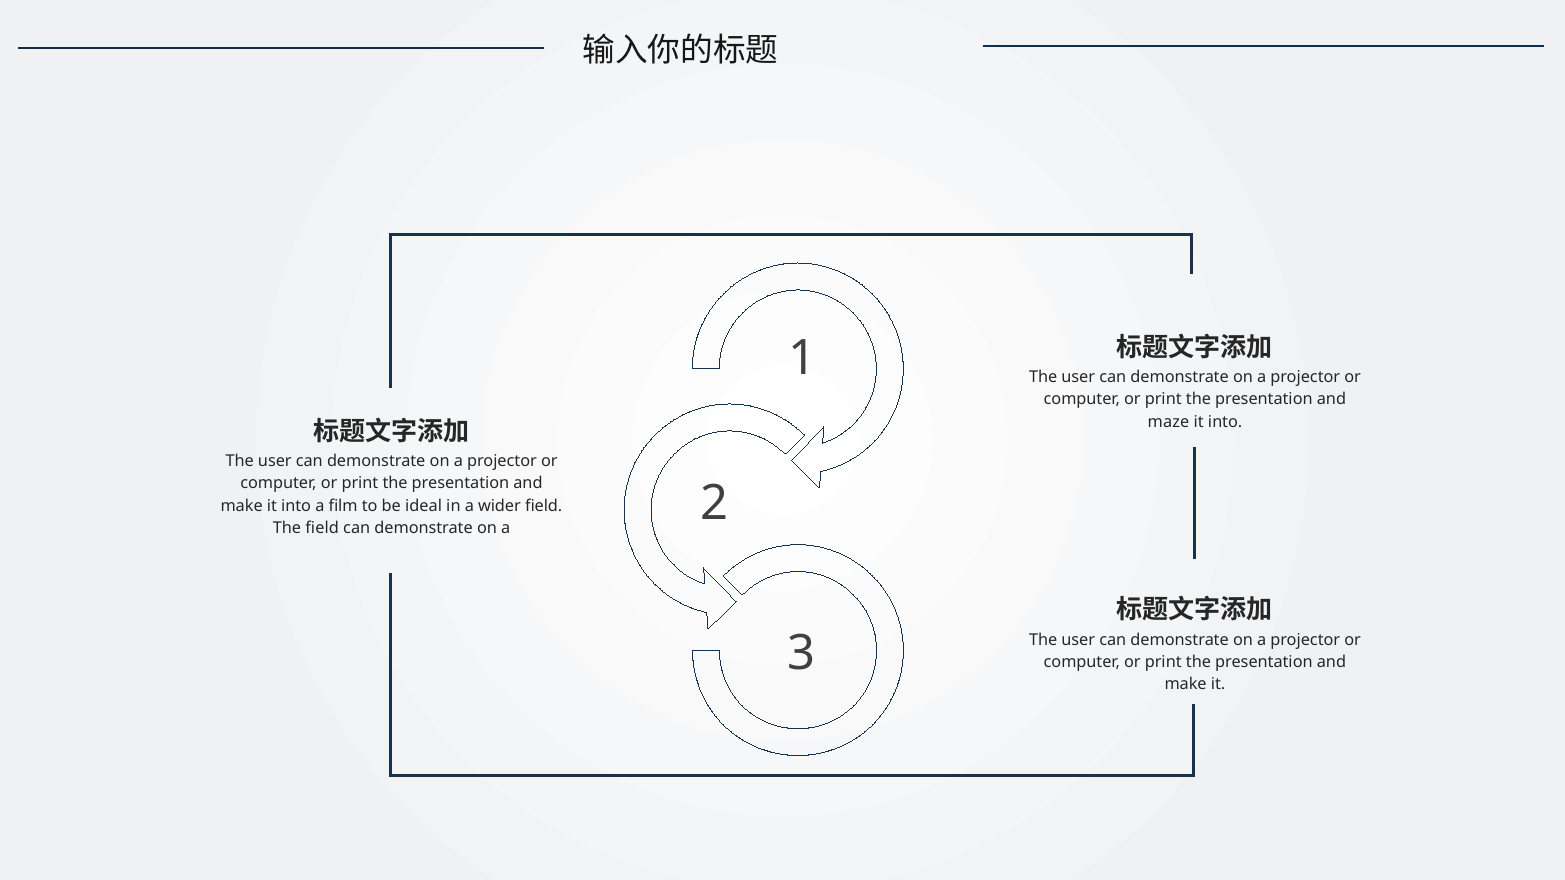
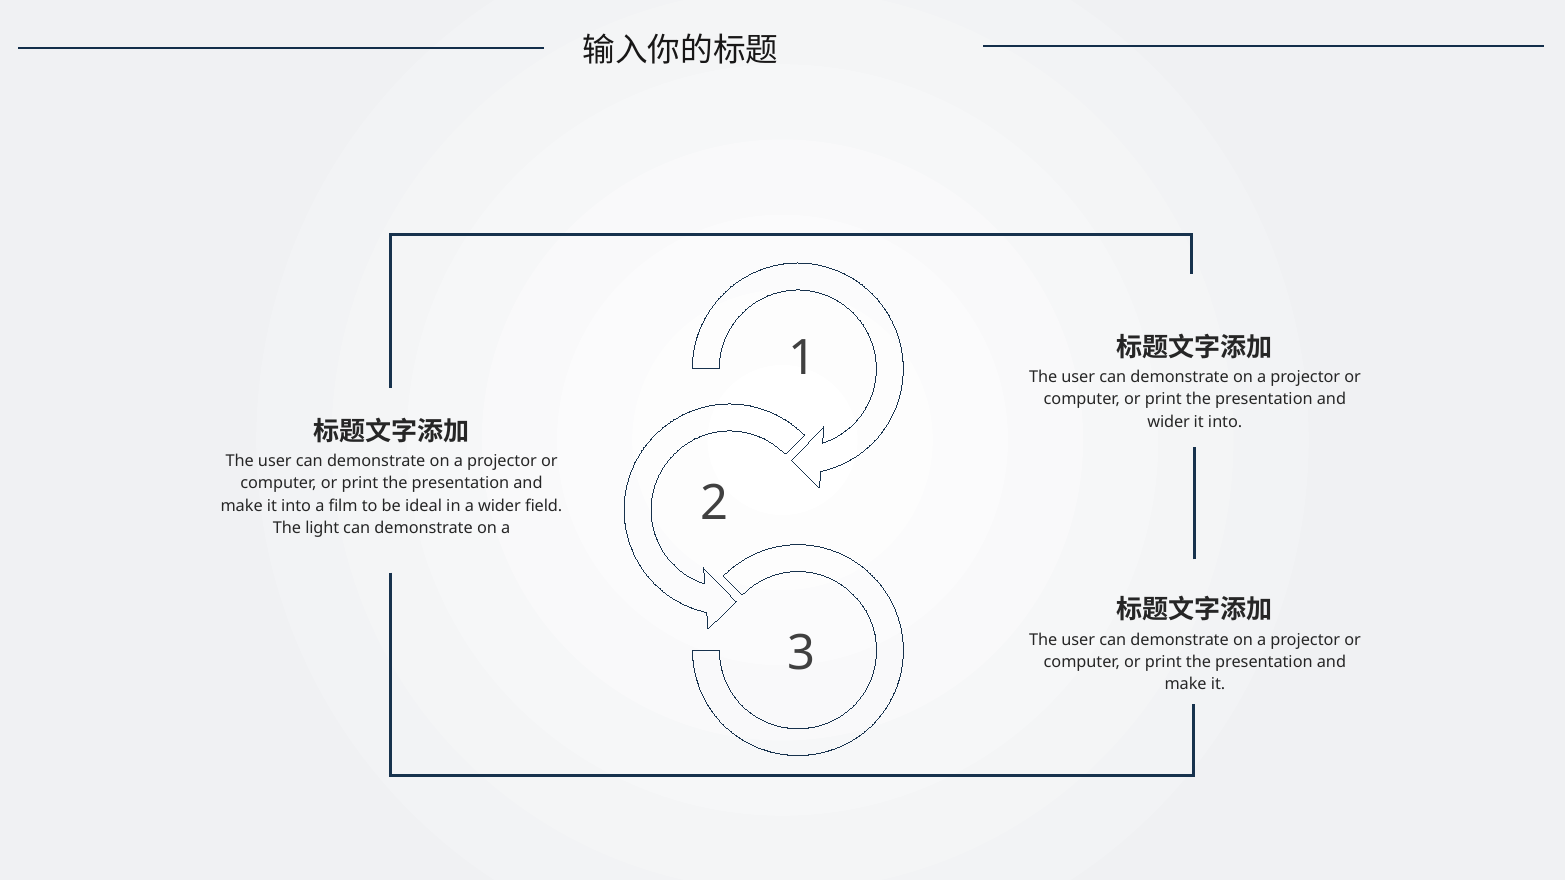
maze: maze -> wider (1169, 422)
The field: field -> light (322, 528)
